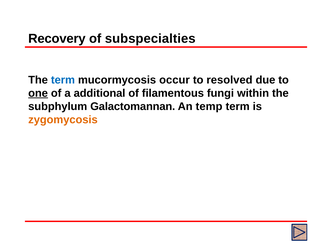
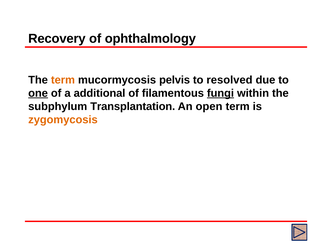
subspecialties: subspecialties -> ophthalmology (150, 39)
term colour: blue -> orange (63, 80)
occur: occur -> pelvis (175, 80)
fungi underline: none -> present (220, 93)
Galactomannan: Galactomannan -> Transplantation (133, 106)
temp: temp -> open (209, 106)
